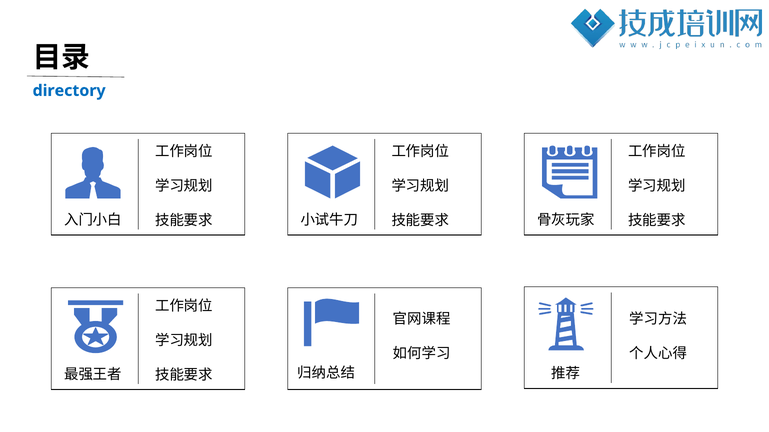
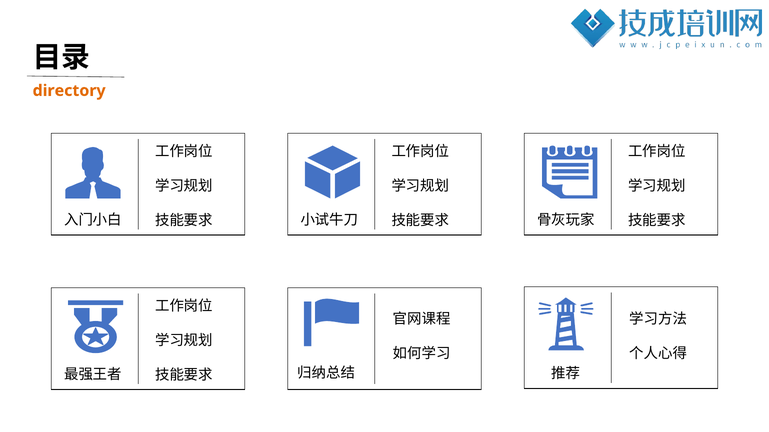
directory colour: blue -> orange (69, 91)
